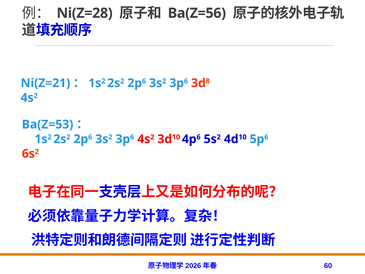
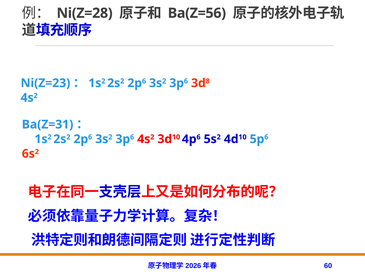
Ni(Z=21: Ni(Z=21 -> Ni(Z=23 (45, 83)
Ba(Z=53: Ba(Z=53 -> Ba(Z=31 (48, 124)
